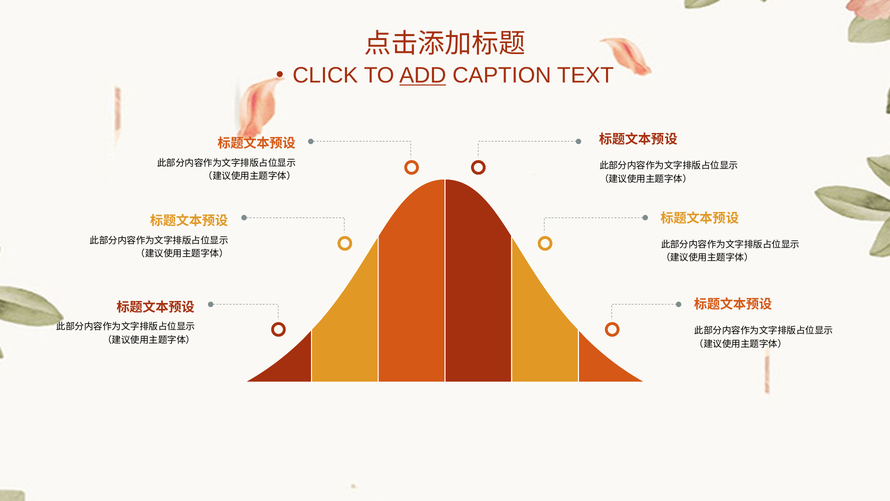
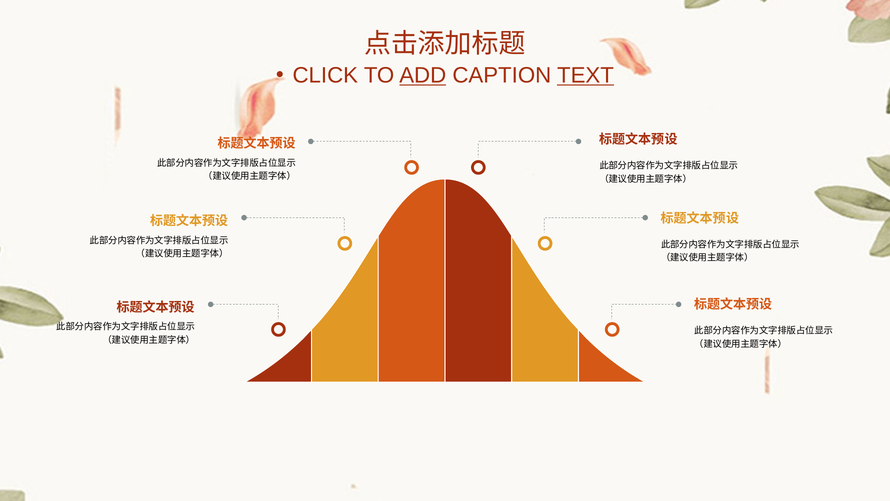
TEXT underline: none -> present (585, 75)
